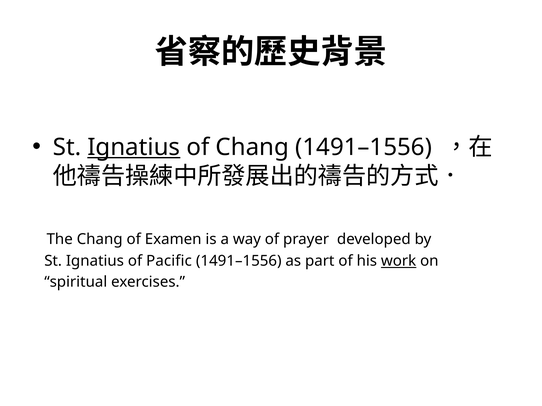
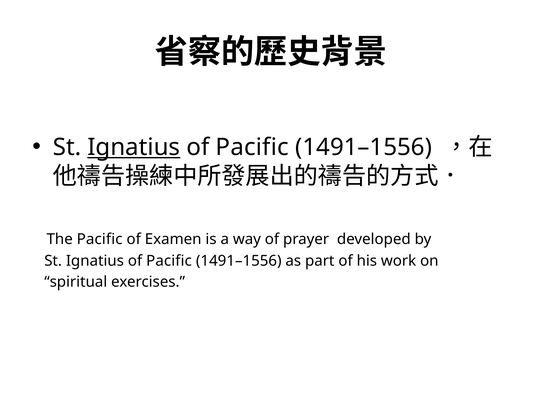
Chang: Chang -> Pacific (252, 147)
The Chang: Chang -> Pacific (100, 240)
work underline: present -> none (399, 261)
